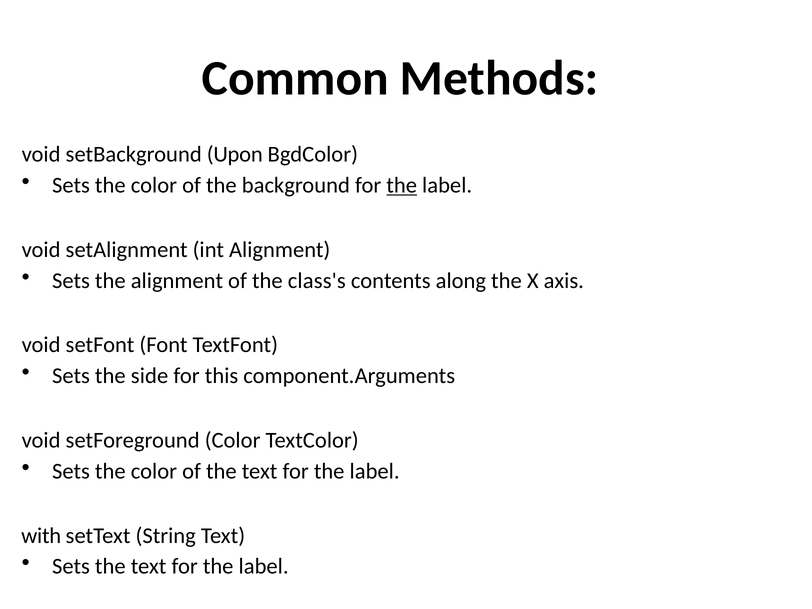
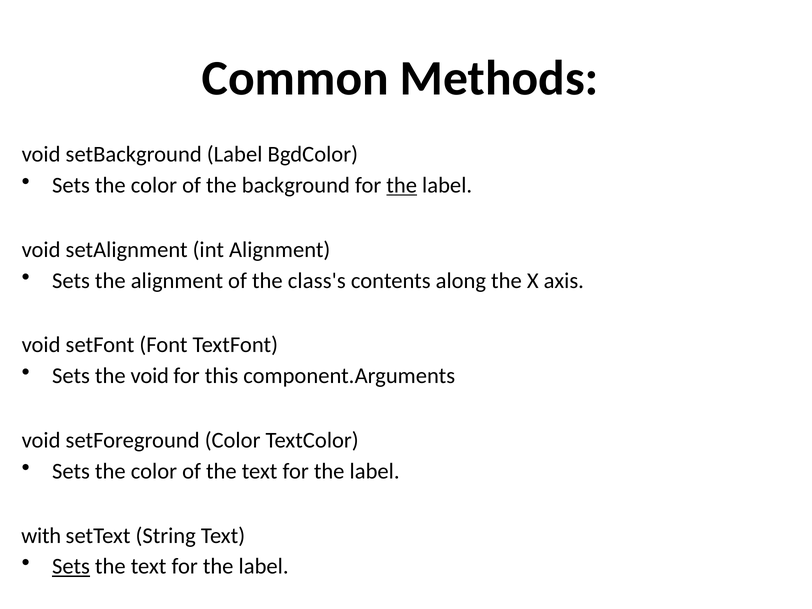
setBackground Upon: Upon -> Label (235, 155)
the side: side -> void (150, 376)
Sets underline: none -> present (71, 566)
